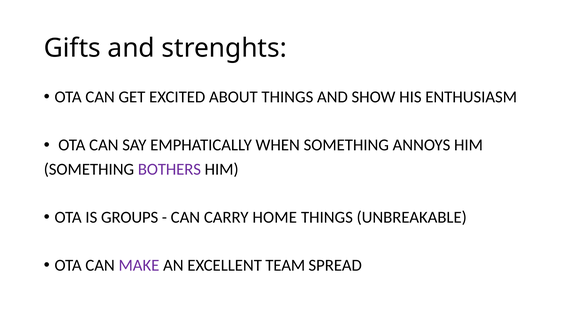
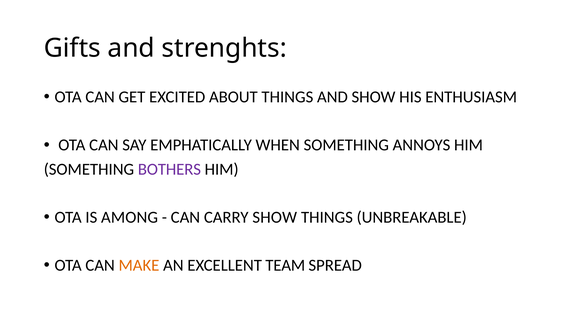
GROUPS: GROUPS -> AMONG (130, 217)
CARRY HOME: HOME -> SHOW (275, 217)
MAKE colour: purple -> orange (139, 265)
